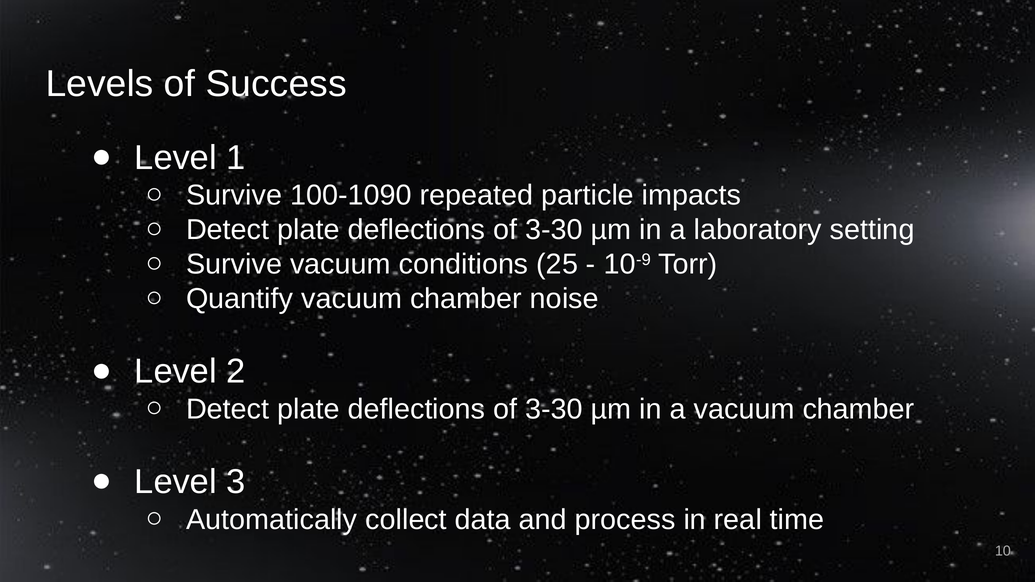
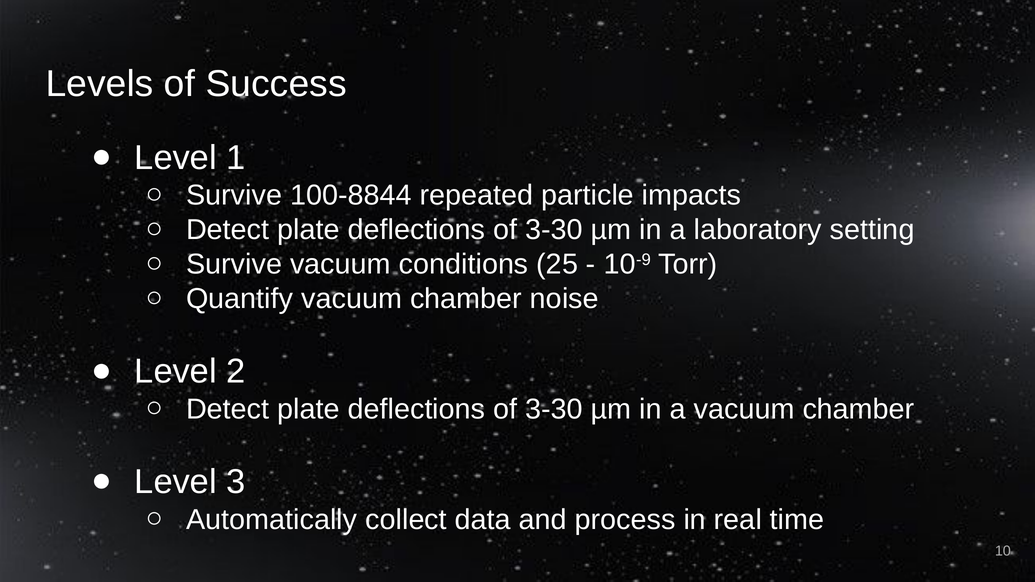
100-1090: 100-1090 -> 100-8844 (351, 195)
